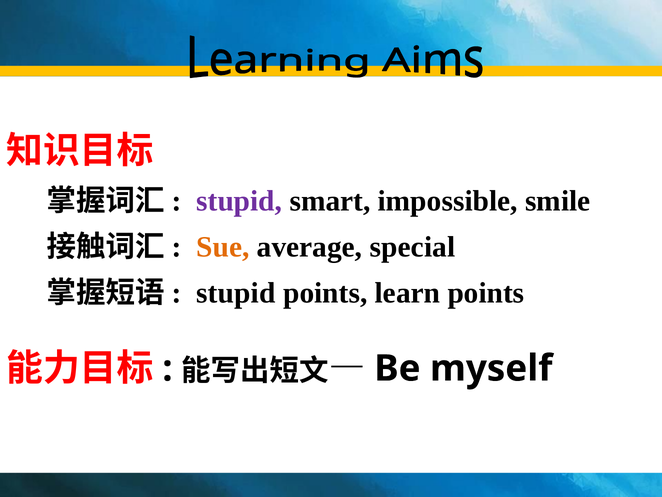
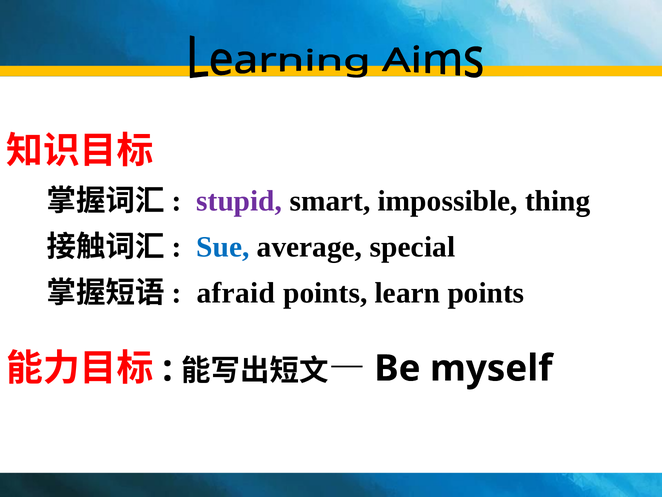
smile: smile -> thing (558, 201)
Sue colour: orange -> blue (223, 247)
stupid: stupid -> afraid (236, 293)
